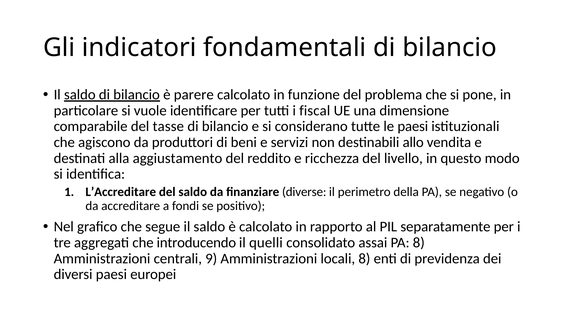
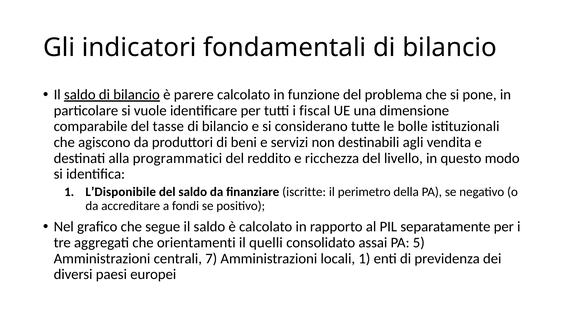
le paesi: paesi -> bolle (413, 126)
allo: allo -> agli (413, 142)
aggiustamento: aggiustamento -> programmatici (177, 158)
L’Accreditare: L’Accreditare -> L’Disponibile (121, 192)
diverse: diverse -> iscritte (304, 192)
introducendo: introducendo -> orientamenti (196, 243)
PA 8: 8 -> 5 (419, 243)
9: 9 -> 7 (211, 258)
locali 8: 8 -> 1 (364, 258)
